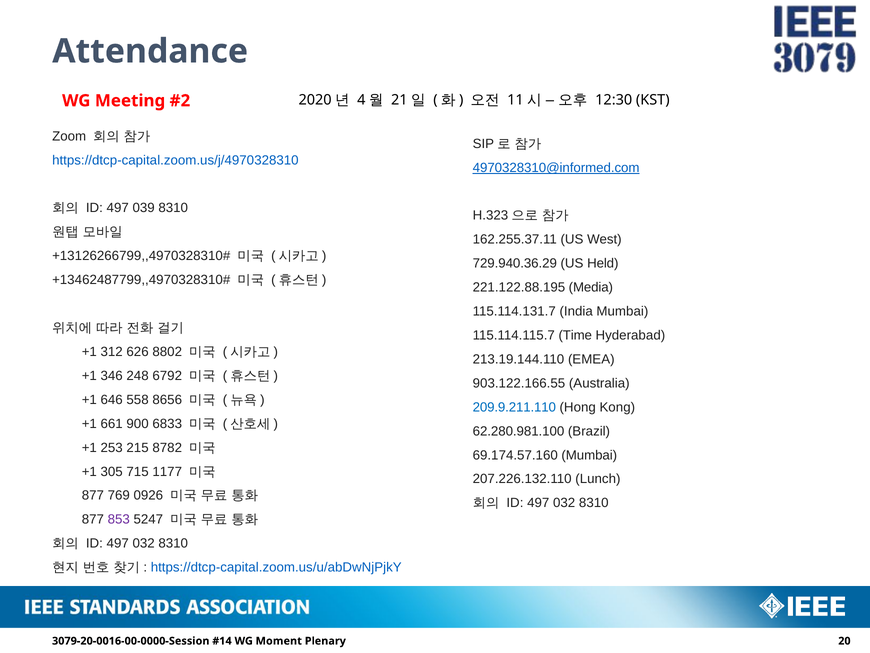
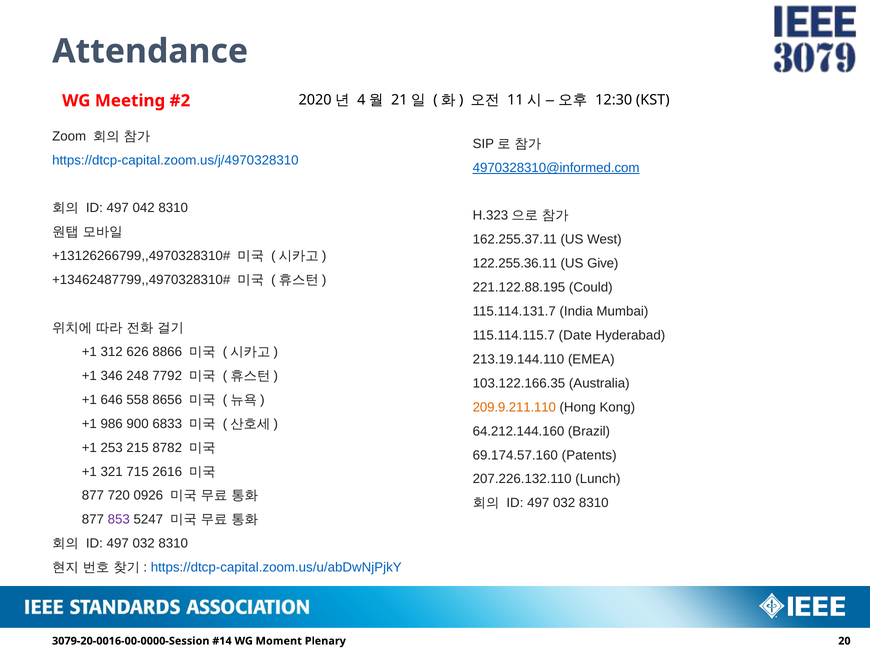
039: 039 -> 042 (144, 208)
729.940.36.29: 729.940.36.29 -> 122.255.36.11 (515, 263)
Held: Held -> Give (603, 263)
Media: Media -> Could (591, 287)
Time: Time -> Date (575, 335)
8802: 8802 -> 8866 (167, 352)
6792: 6792 -> 7792 (167, 376)
903.122.166.55: 903.122.166.55 -> 103.122.166.35 (519, 383)
209.9.211.110 colour: blue -> orange (514, 407)
661: 661 -> 986 (112, 423)
62.280.981.100: 62.280.981.100 -> 64.212.144.160 (518, 431)
69.174.57.160 Mumbai: Mumbai -> Patents (589, 455)
305: 305 -> 321 (112, 471)
1177: 1177 -> 2616 (167, 471)
769: 769 -> 720 (119, 495)
